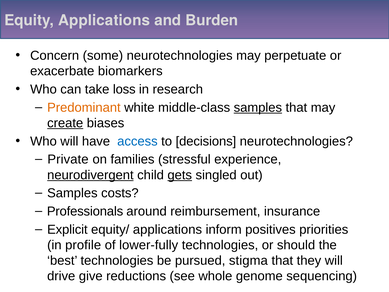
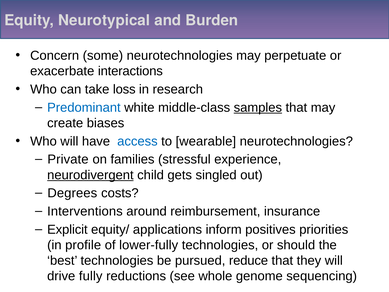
Equity Applications: Applications -> Neurotypical (104, 20)
biomarkers: biomarkers -> interactions (130, 71)
Predominant colour: orange -> blue (84, 107)
create underline: present -> none (65, 123)
decisions: decisions -> wearable (206, 141)
gets underline: present -> none (180, 175)
Samples: Samples -> Degrees (72, 193)
Professionals: Professionals -> Interventions (85, 211)
stigma: stigma -> reduce (249, 260)
give: give -> fully (91, 276)
